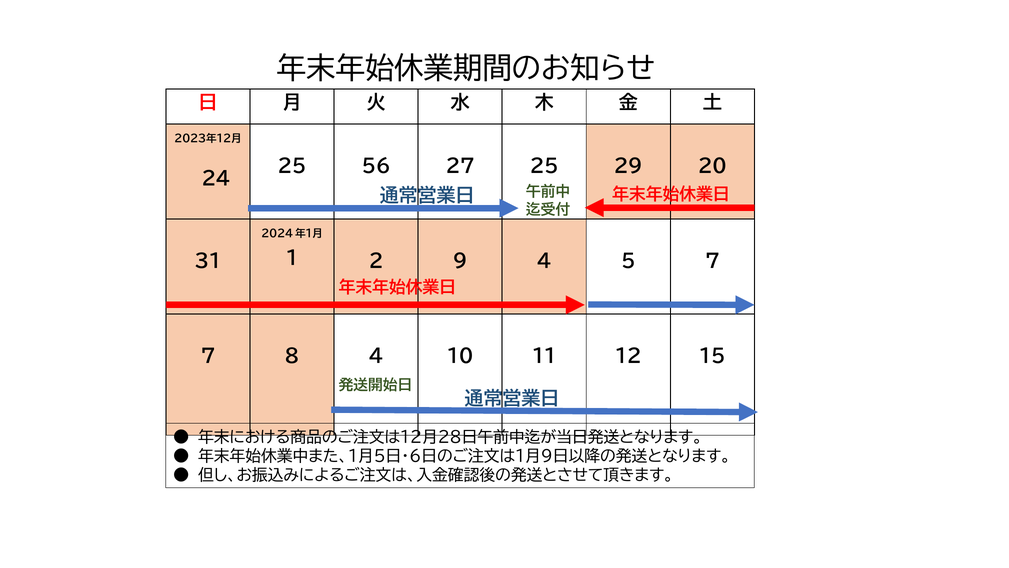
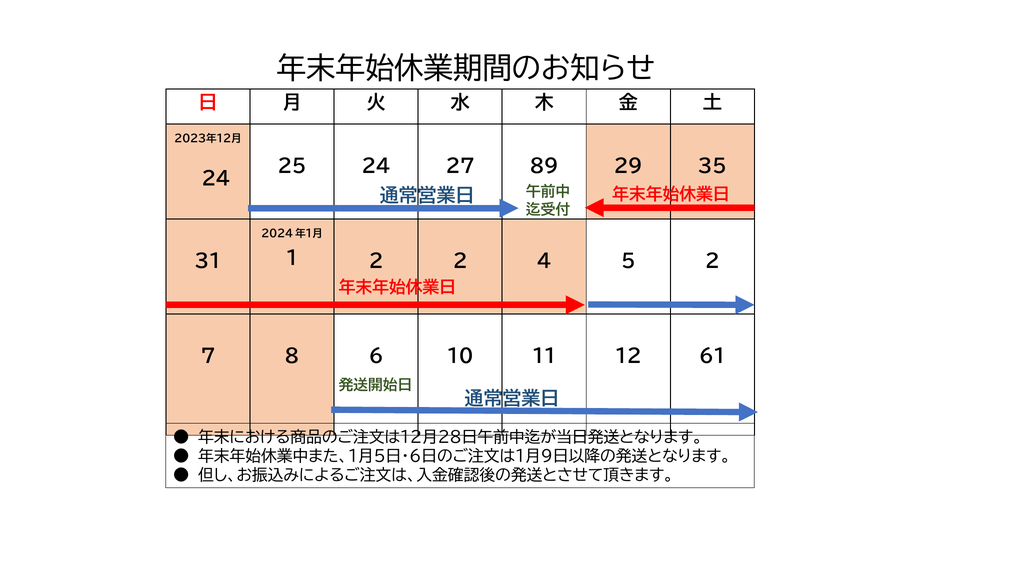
25 56: 56 -> 24 (376, 166)
27 25: 25 -> 89 (544, 166)
20: 20 -> 35 (712, 166)
2 9: 9 -> 2 (460, 261)
5 7: 7 -> 2 (712, 261)
8 4: 4 -> 6 (376, 356)
15: 15 -> 61 (712, 356)
